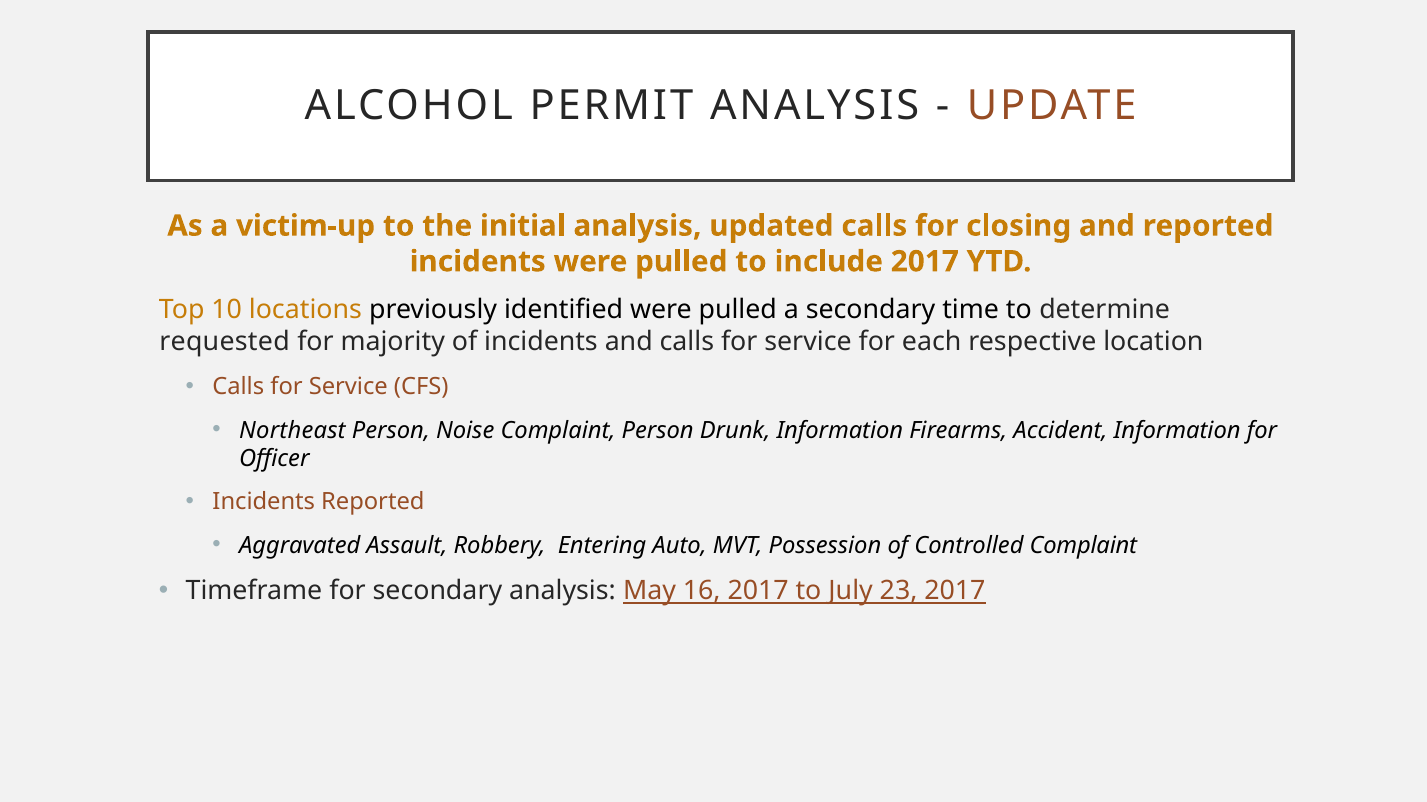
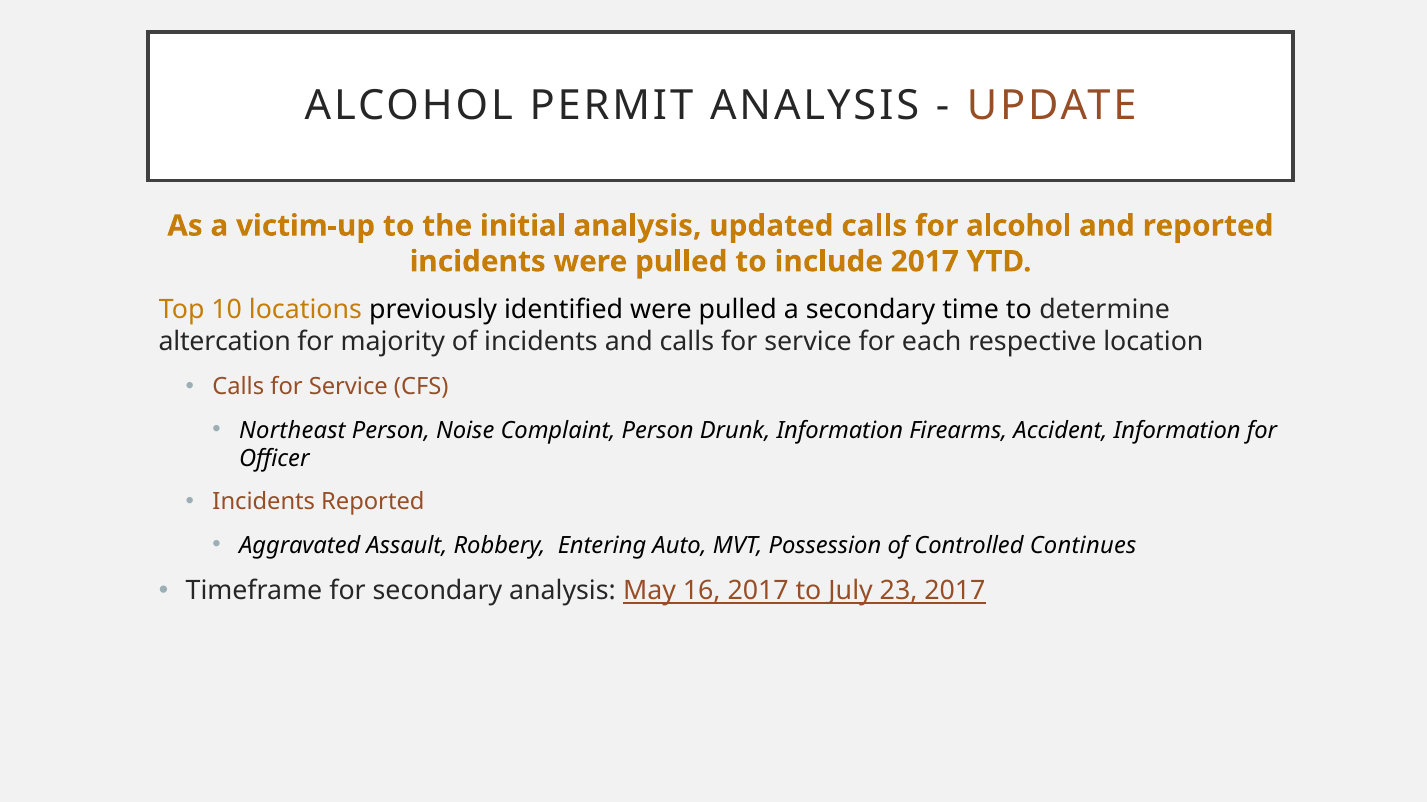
for closing: closing -> alcohol (1019, 226)
requested: requested -> altercation (225, 342)
Controlled Complaint: Complaint -> Continues (1083, 546)
